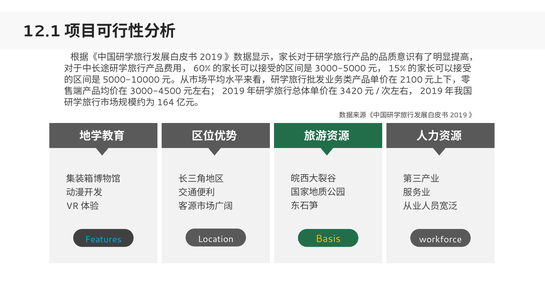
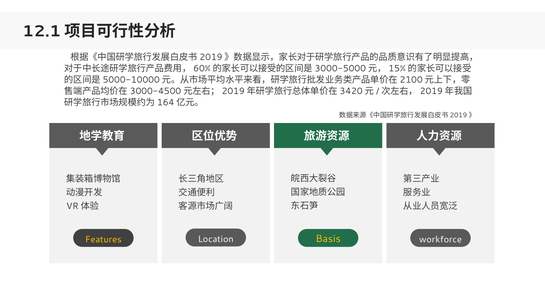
Features colour: light blue -> yellow (103, 239)
